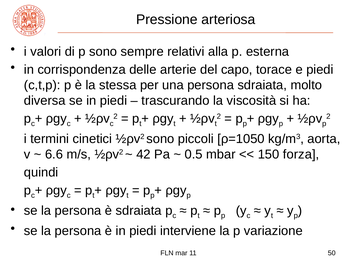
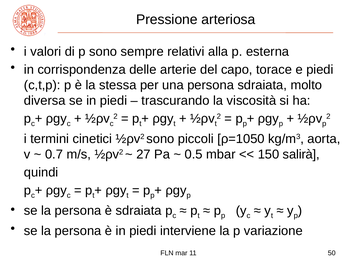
6.6: 6.6 -> 0.7 (54, 154)
42: 42 -> 27 (144, 154)
forza: forza -> salirà (301, 154)
